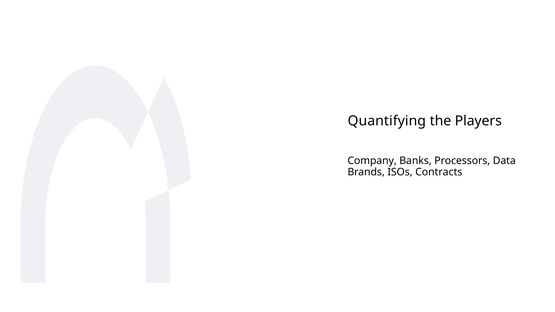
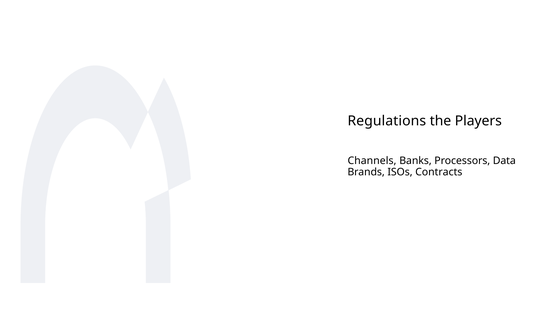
Quantifying: Quantifying -> Regulations (387, 121)
Company: Company -> Channels (372, 161)
